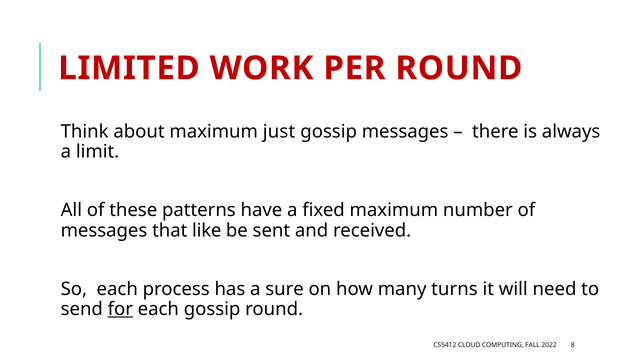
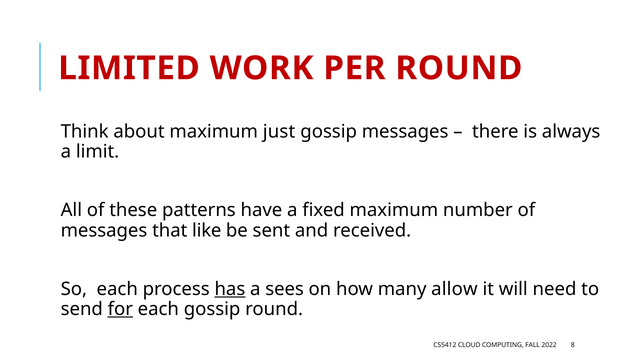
has underline: none -> present (230, 289)
sure: sure -> sees (285, 289)
turns: turns -> allow (454, 289)
